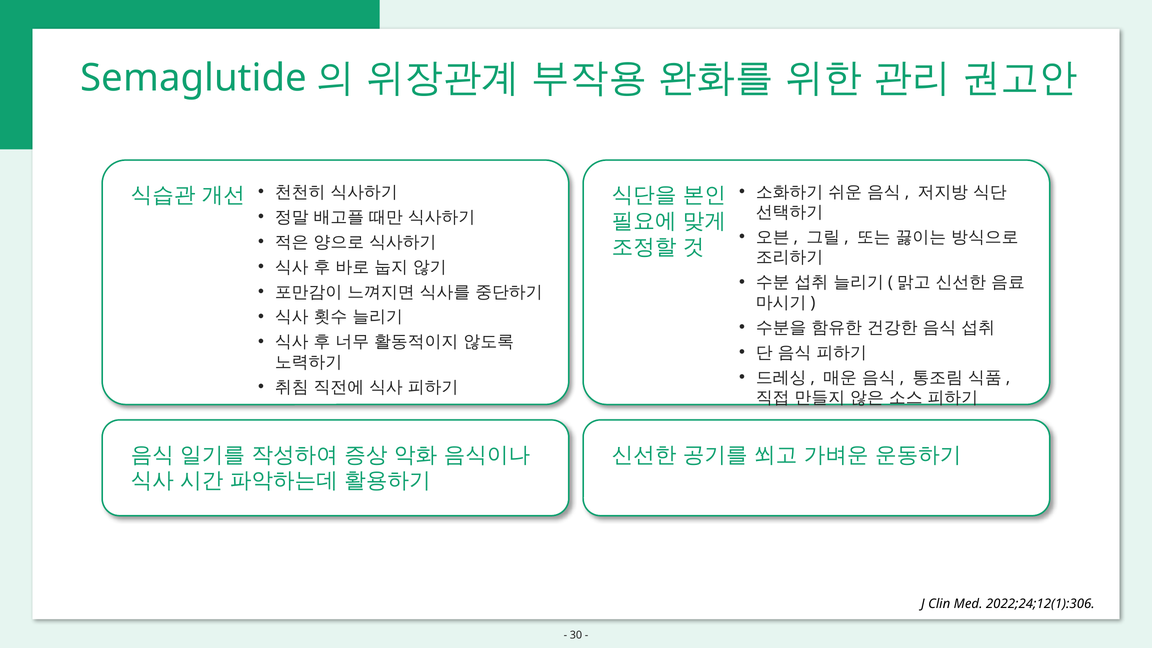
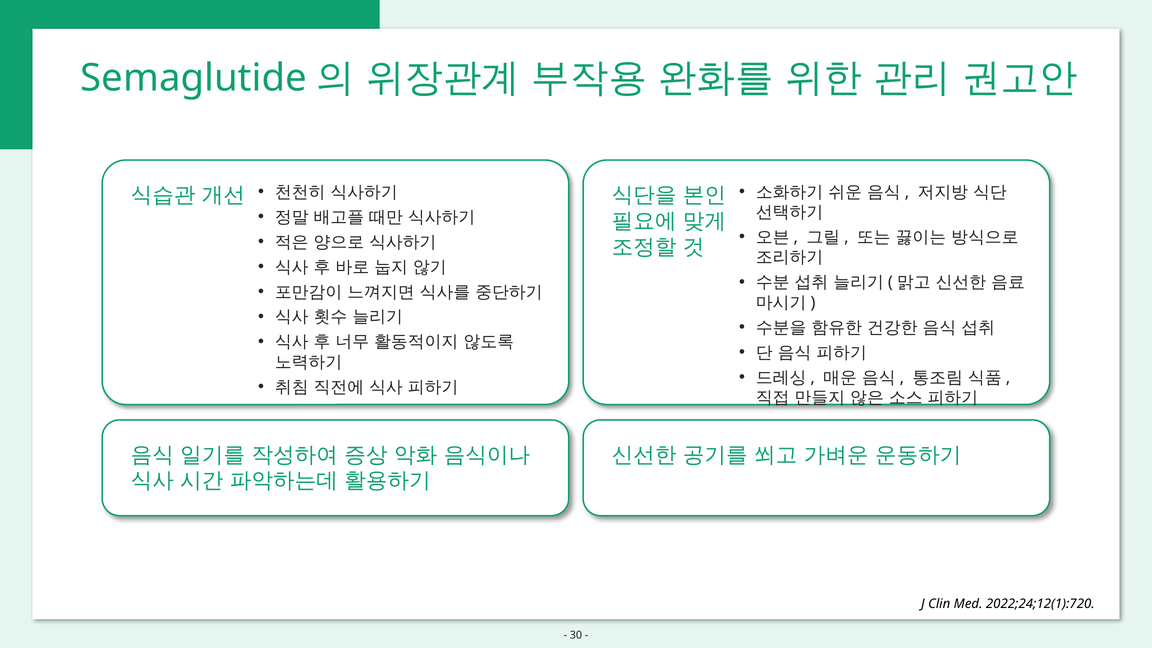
2022;24;12(1):306: 2022;24;12(1):306 -> 2022;24;12(1):720 (1040, 604)
